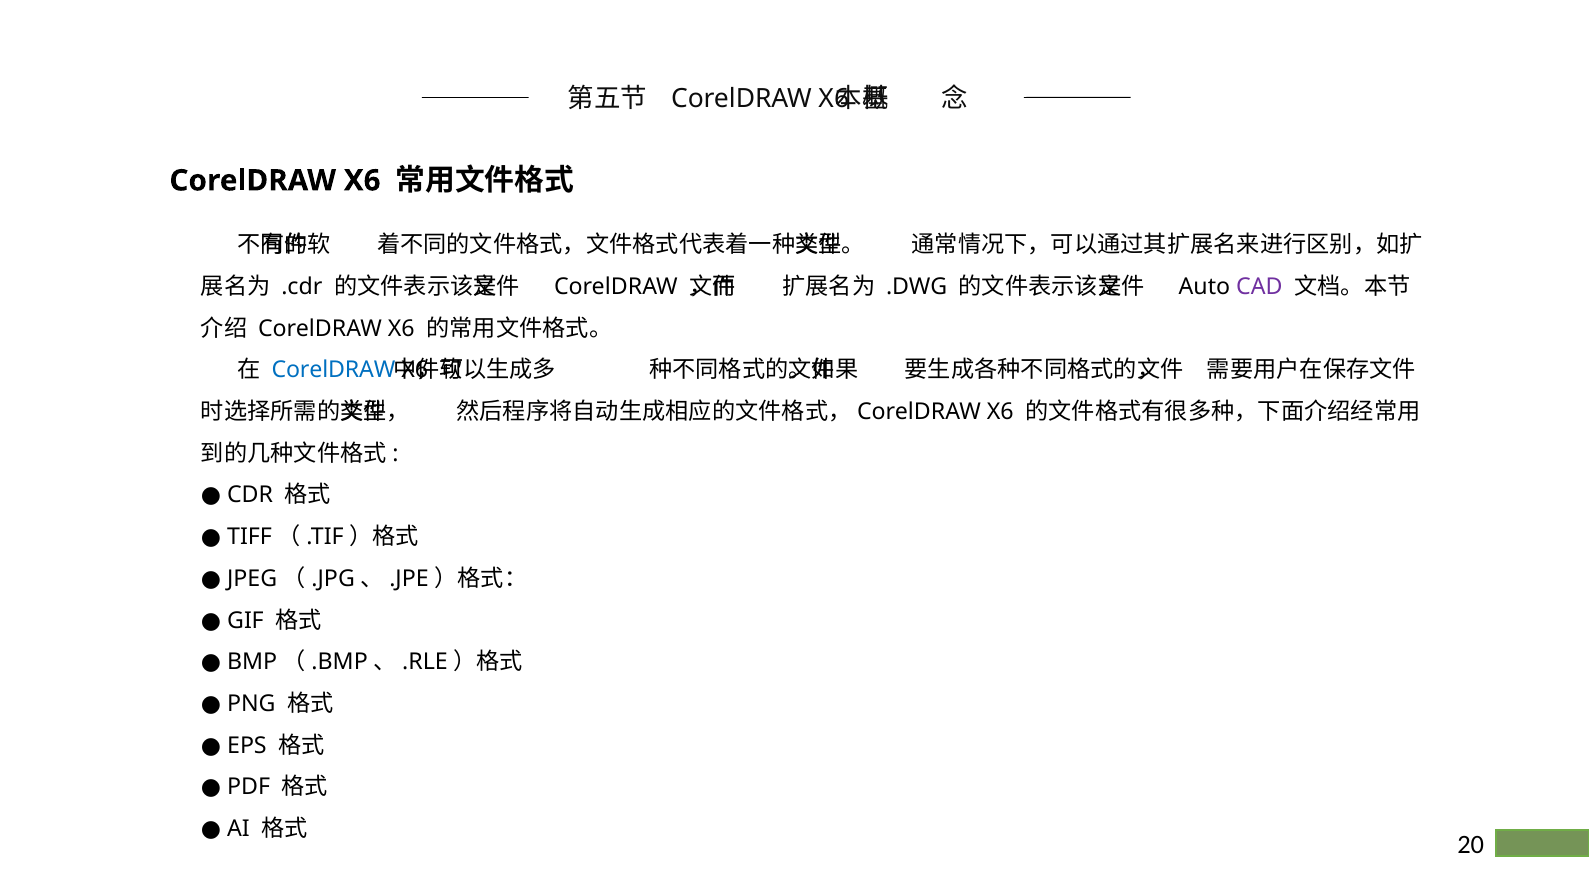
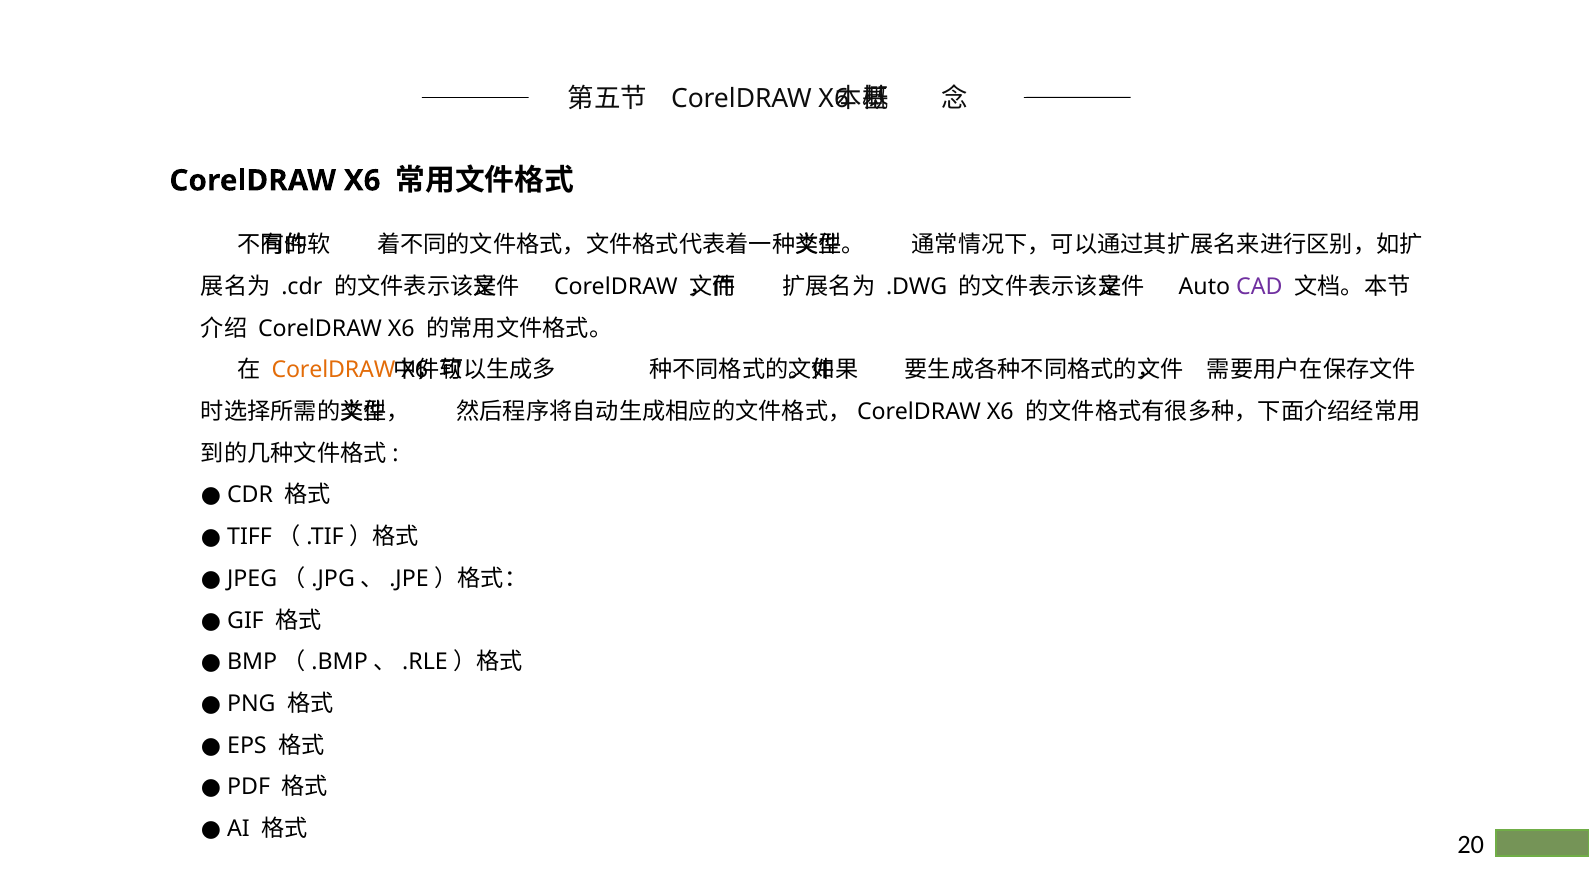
CorelDRAW colour: blue -> orange (334, 370)
